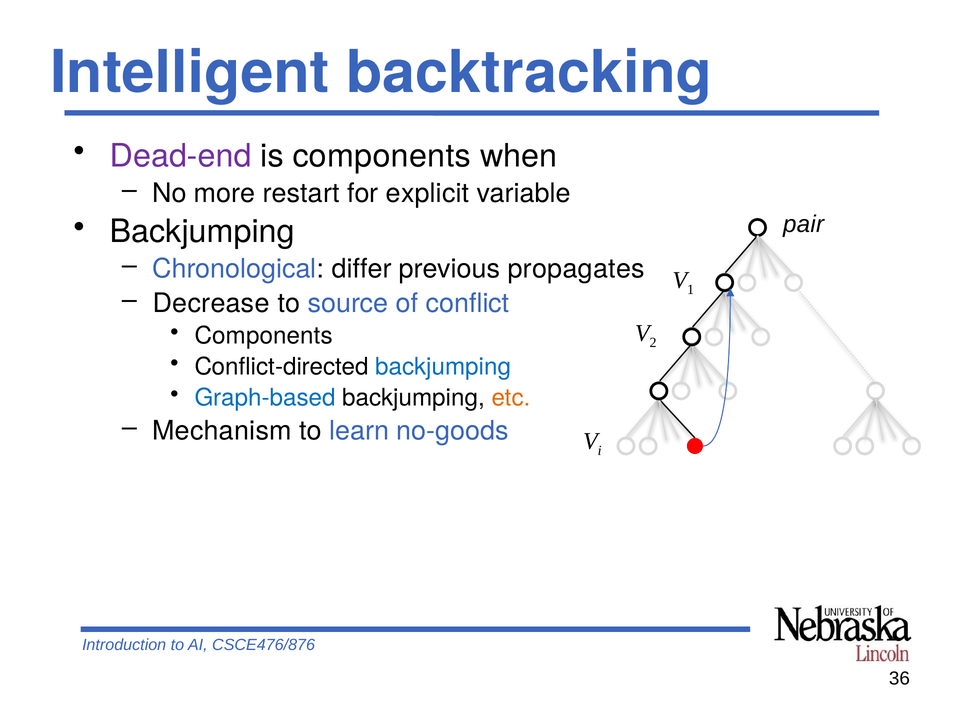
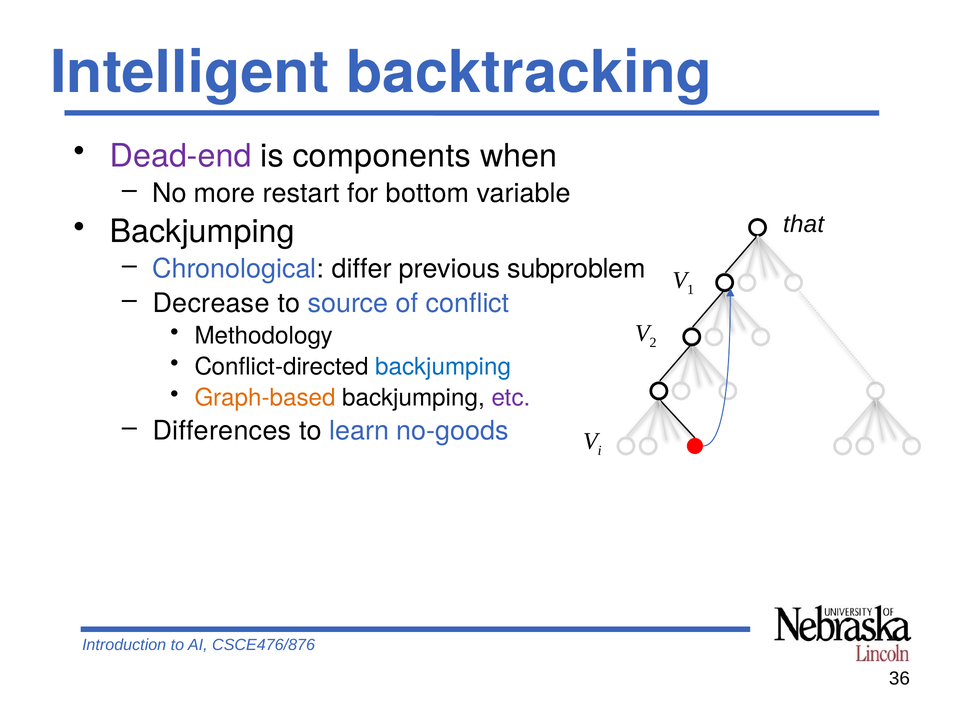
explicit: explicit -> bottom (428, 193)
pair: pair -> that (804, 224)
propagates: propagates -> subproblem (576, 269)
Components: Components -> Methodology (264, 336)
Graph-based colour: blue -> orange (265, 398)
etc colour: orange -> purple (511, 398)
Mechanism: Mechanism -> Differences (222, 431)
